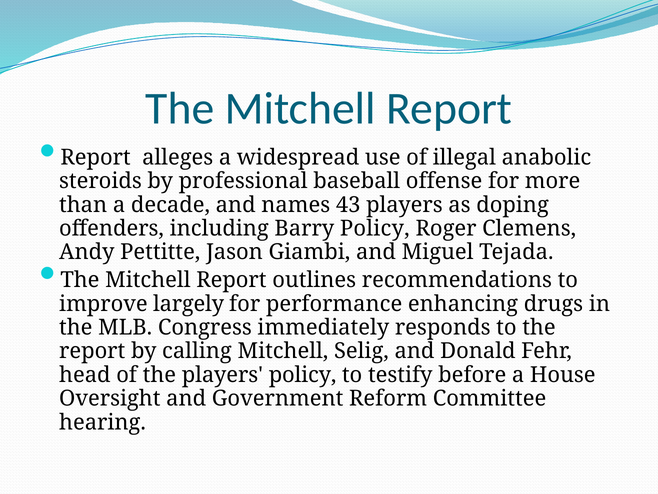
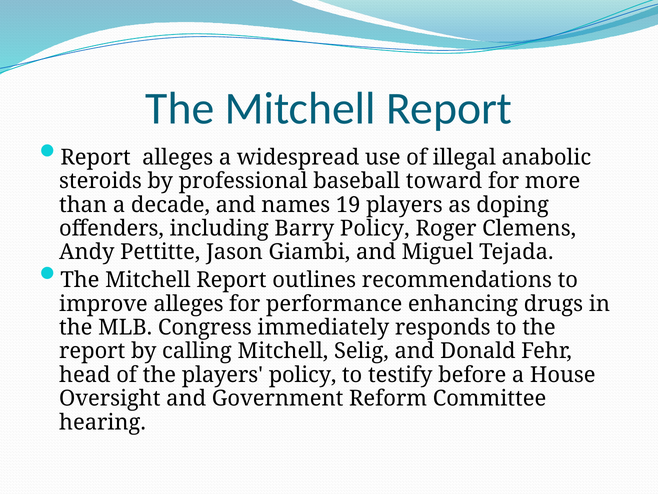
offense: offense -> toward (444, 181)
43: 43 -> 19 (348, 205)
improve largely: largely -> alleges (189, 304)
